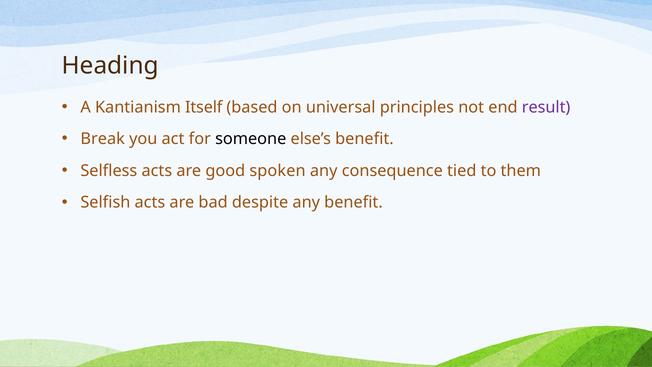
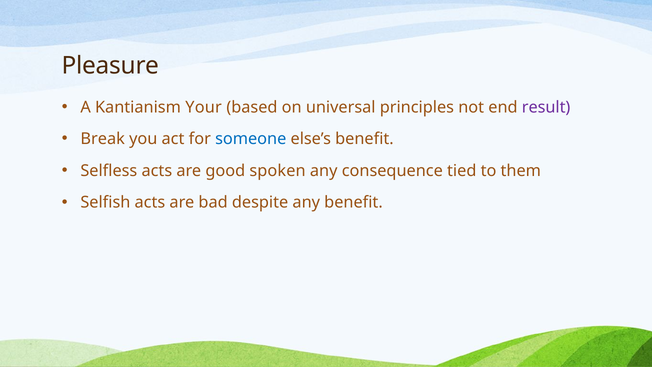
Heading: Heading -> Pleasure (110, 66)
Itself: Itself -> Your (204, 107)
someone colour: black -> blue (251, 139)
